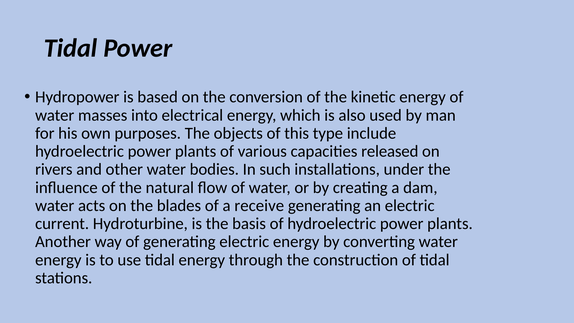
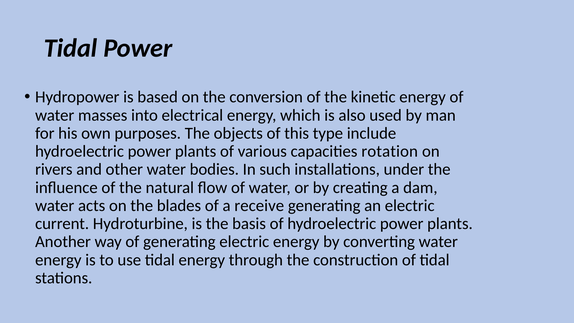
released: released -> rotation (390, 151)
